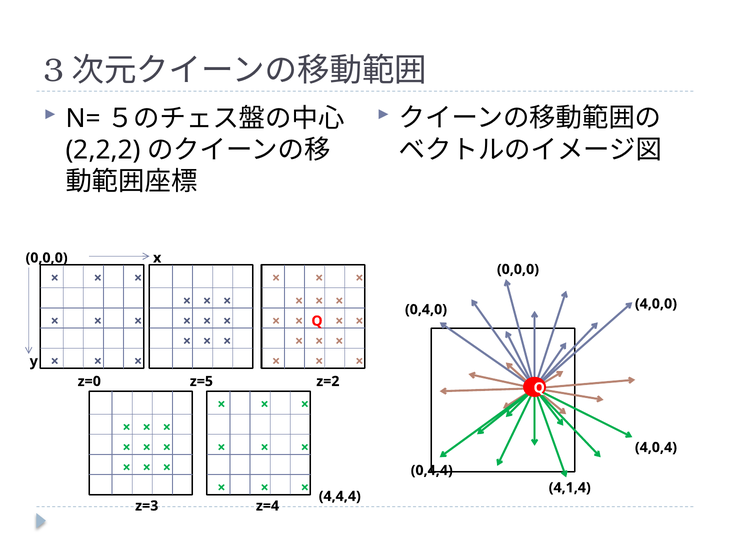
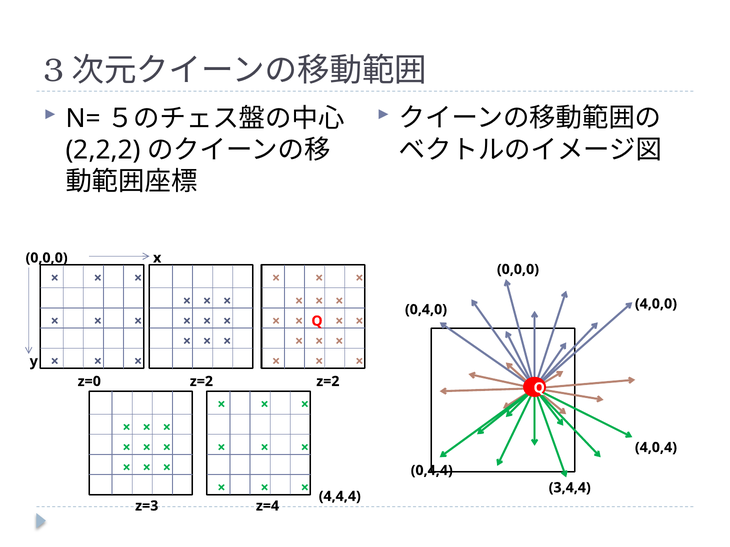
z=0 z=5: z=5 -> z=2 (201, 382)
4,1,4: 4,1,4 -> 3,4,4 (570, 488)
